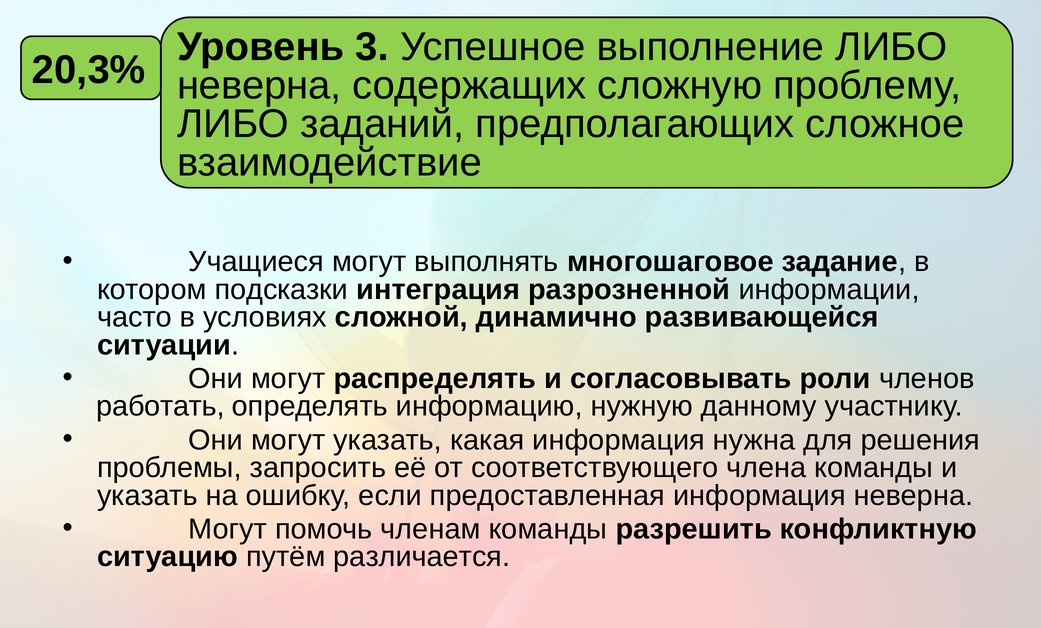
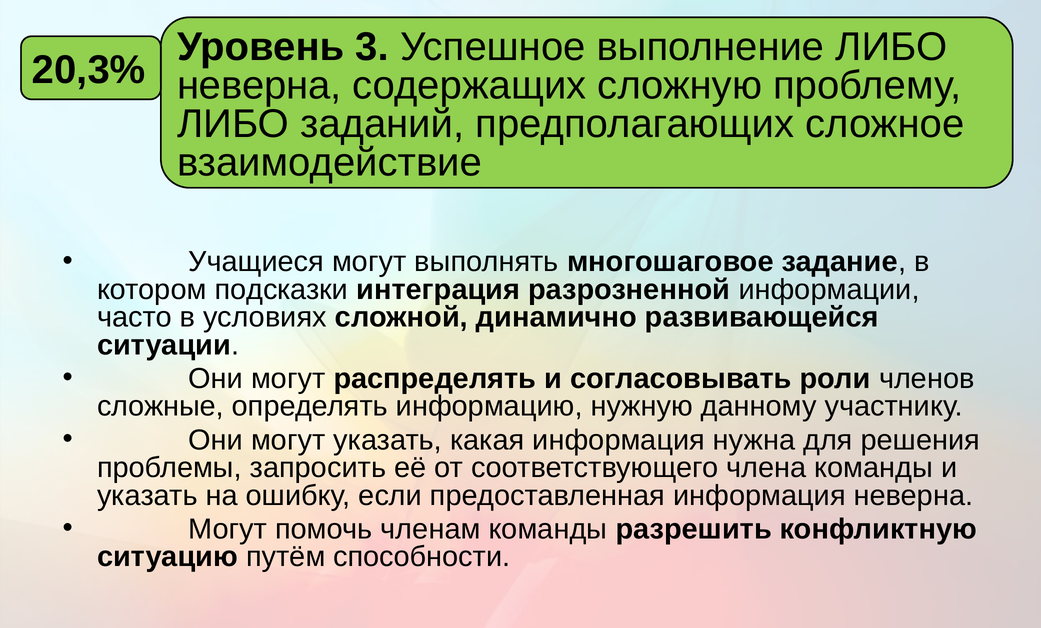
работать: работать -> сложные (160, 406)
различается: различается -> способности (422, 557)
